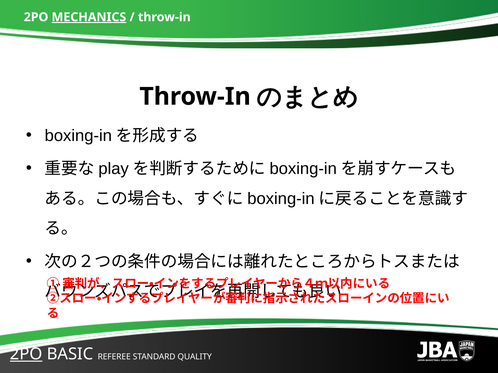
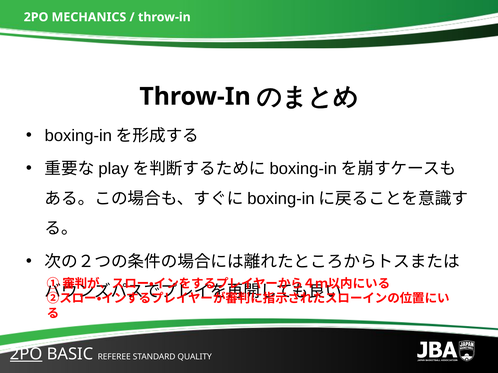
MECHANICS underline: present -> none (89, 17)
